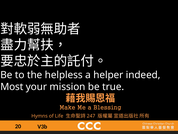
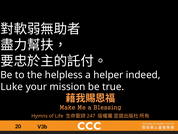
Most: Most -> Luke (12, 87)
